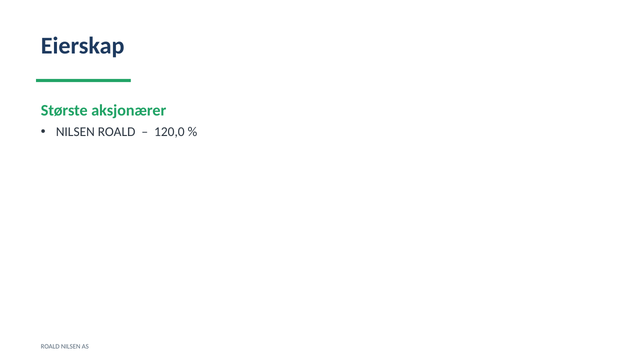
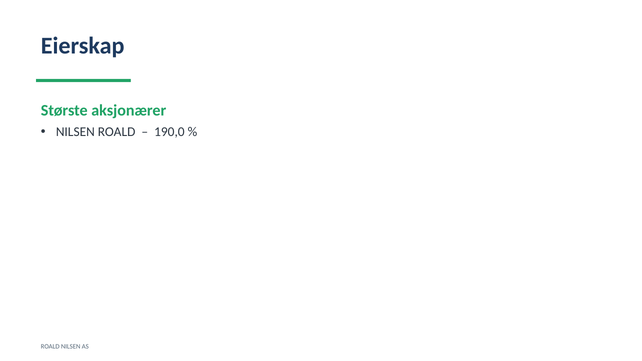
120,0: 120,0 -> 190,0 (169, 132)
